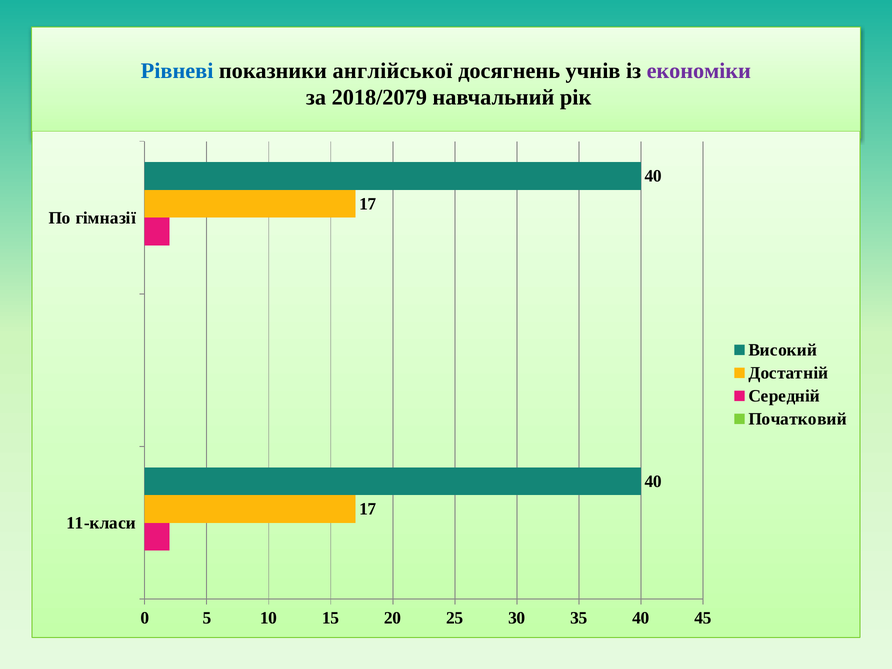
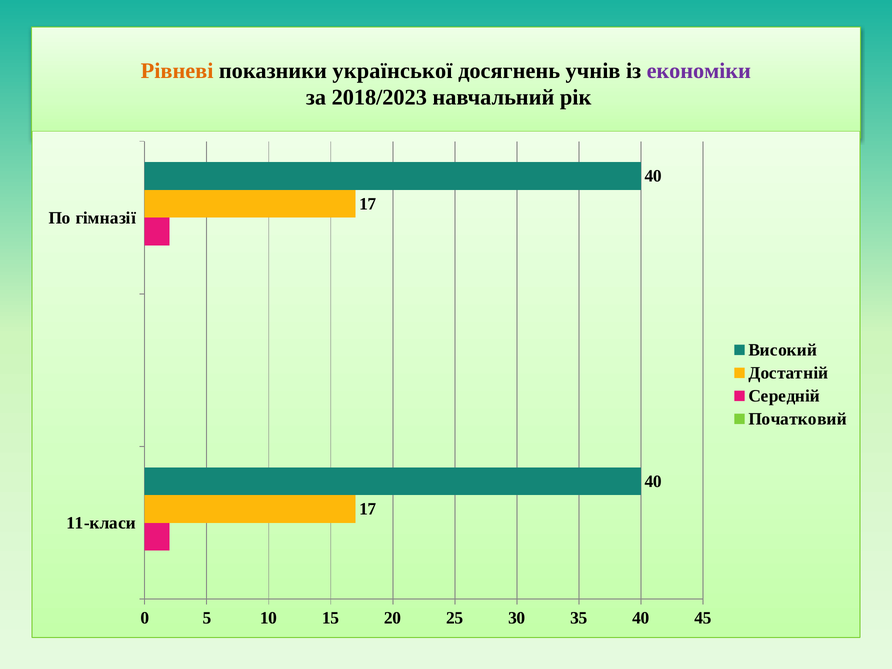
Рівневі colour: blue -> orange (177, 71)
англійської: англійської -> української (392, 71)
2018/2079: 2018/2079 -> 2018/2023 (379, 97)
